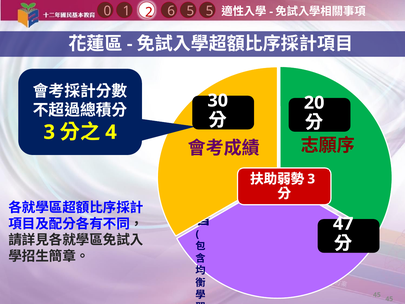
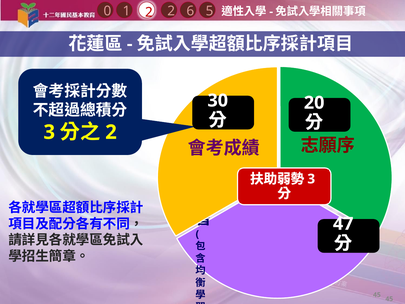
1 5: 5 -> 6 (190, 11)
2 6: 6 -> 2 (171, 11)
4: 4 -> 2 (111, 132)
